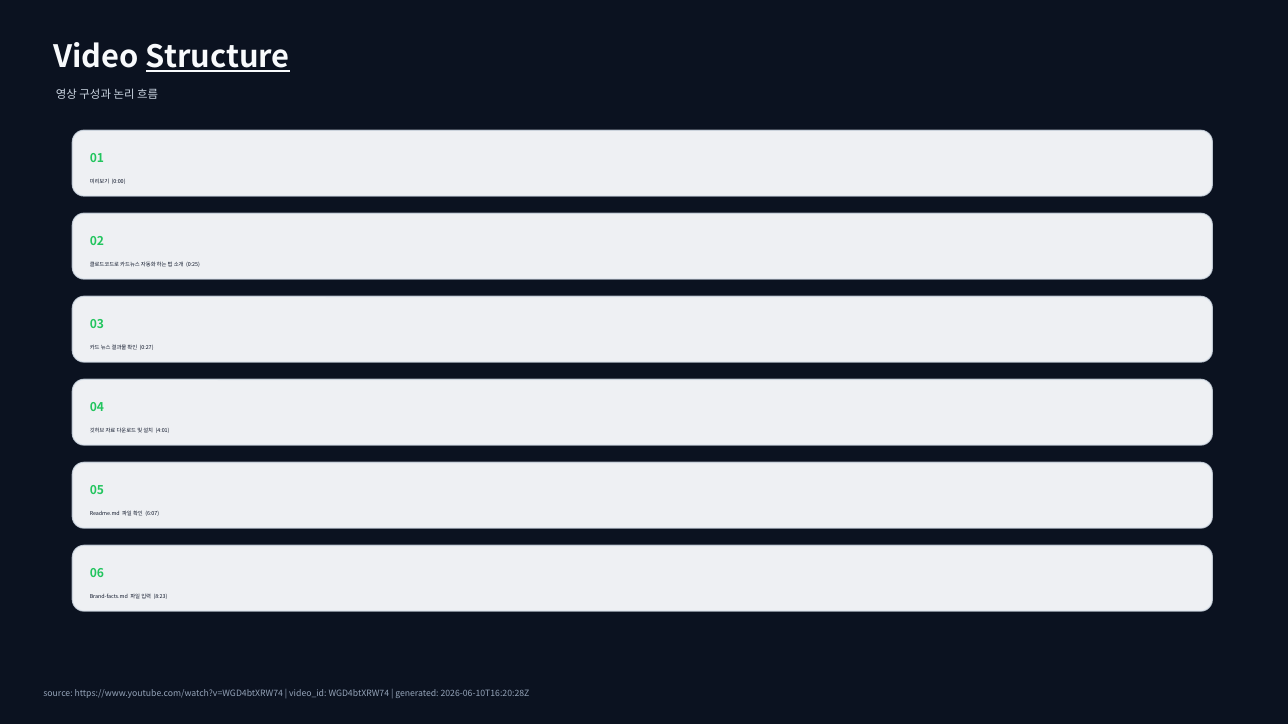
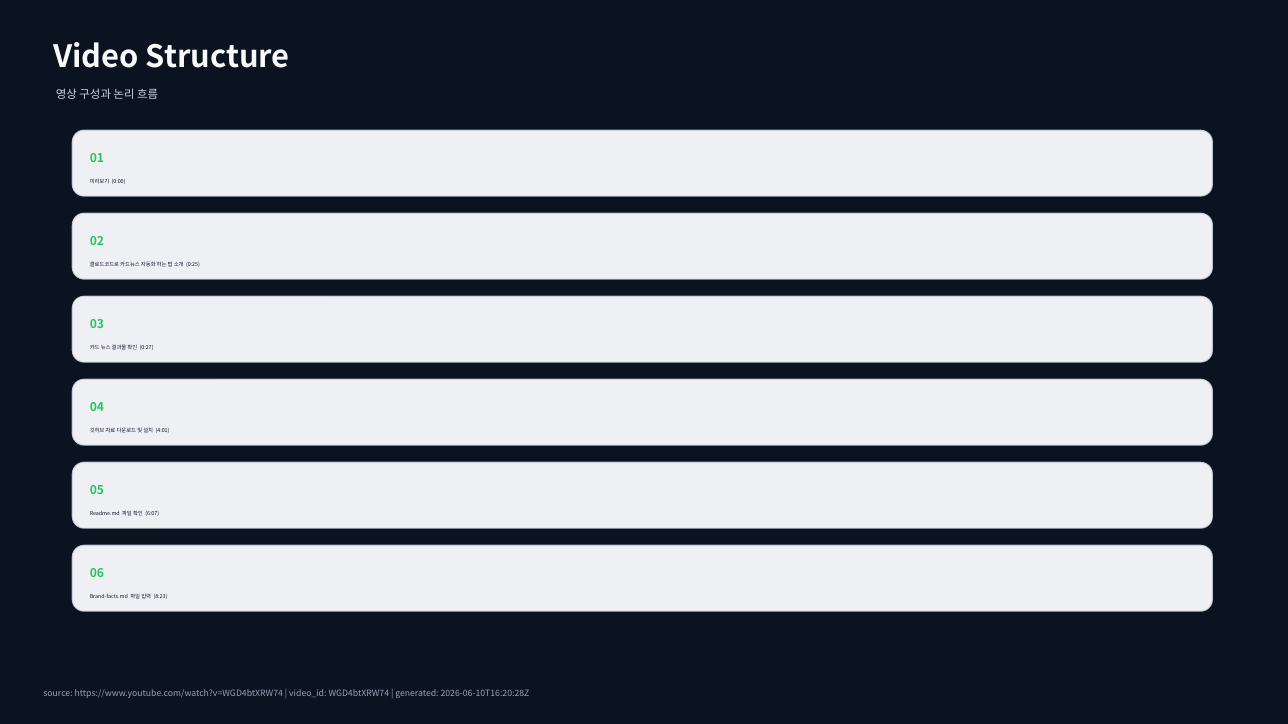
Structure underline: present -> none (218, 58)
